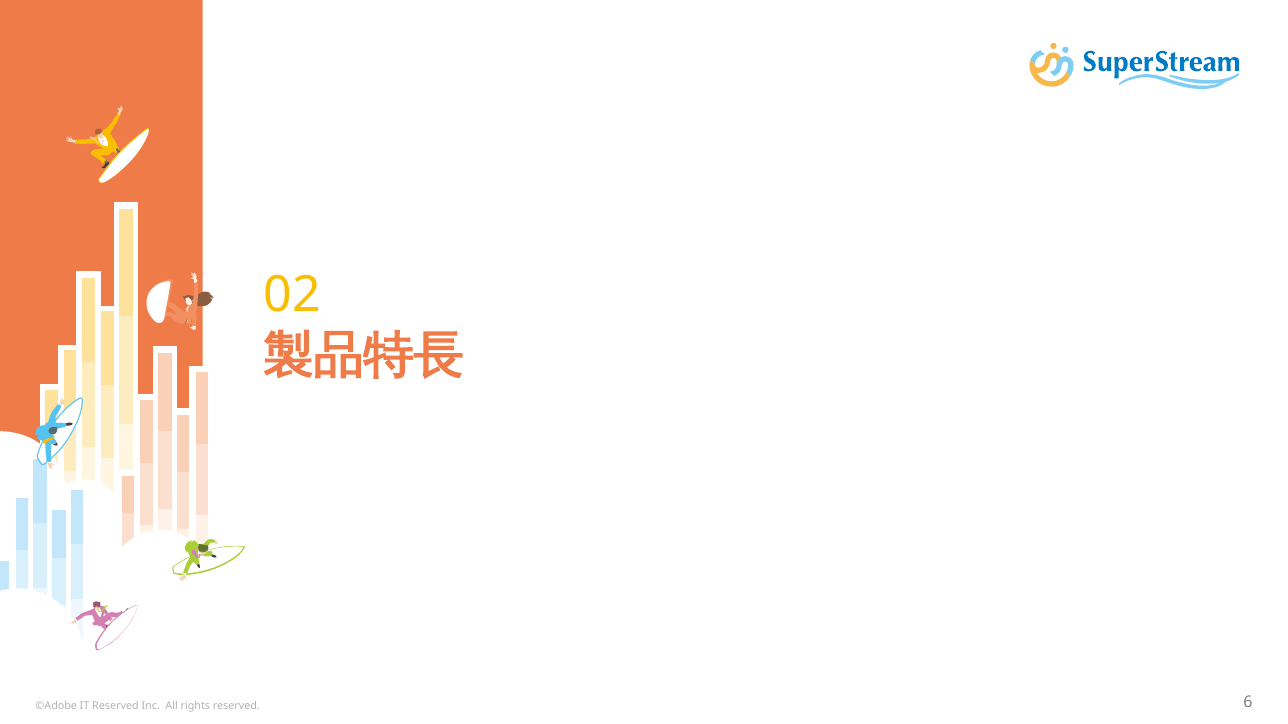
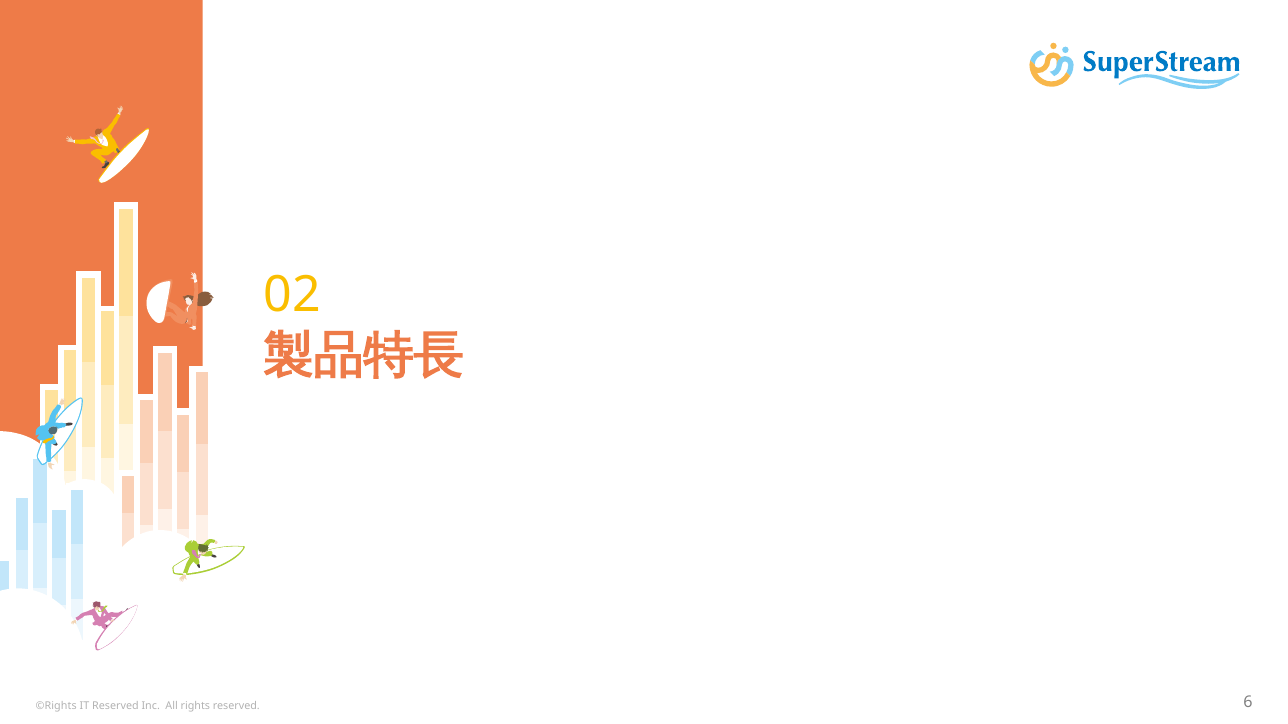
©Adobe: ©Adobe -> ©Rights (56, 706)
